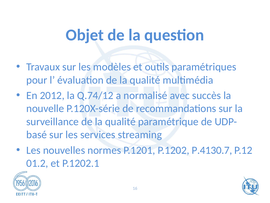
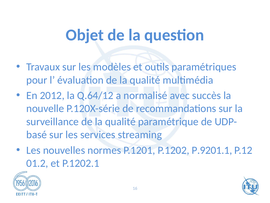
Q.74/12: Q.74/12 -> Q.64/12 (95, 95)
P.4130.7: P.4130.7 -> P.9201.1 (212, 150)
